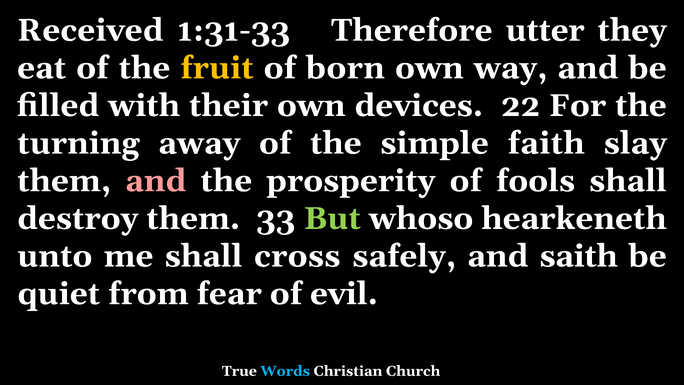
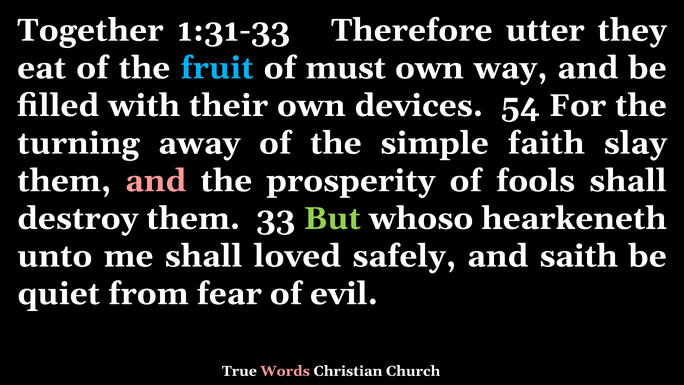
Received: Received -> Together (90, 30)
fruit colour: yellow -> light blue (217, 68)
born: born -> must (346, 68)
22: 22 -> 54 (520, 106)
cross: cross -> loved (297, 256)
Words colour: light blue -> pink (285, 371)
